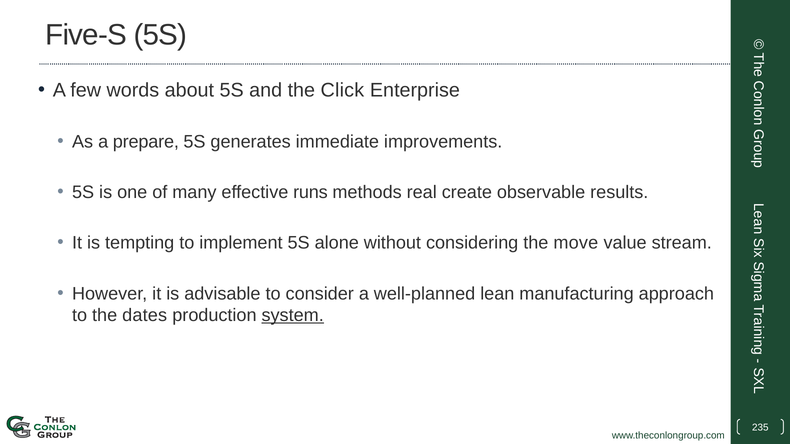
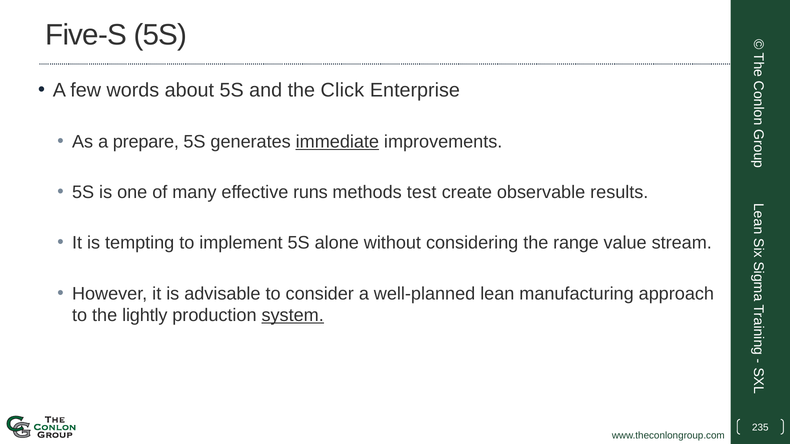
immediate underline: none -> present (337, 142)
real: real -> test (422, 192)
move: move -> range (576, 243)
dates: dates -> lightly (145, 316)
